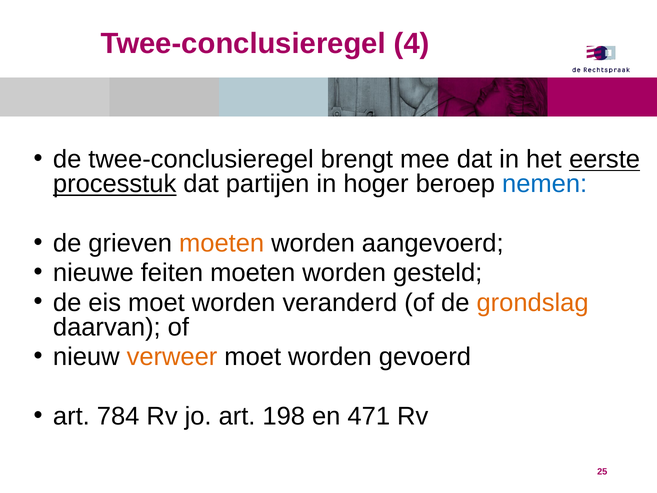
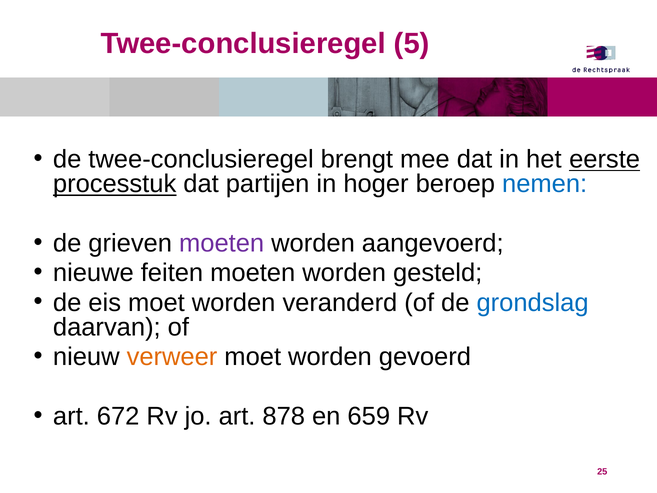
4: 4 -> 5 (412, 43)
moeten colour: orange -> purple (222, 243)
grondslag colour: orange -> blue (533, 302)
784: 784 -> 672 (118, 416)
198: 198 -> 878 (284, 416)
471: 471 -> 659 (369, 416)
